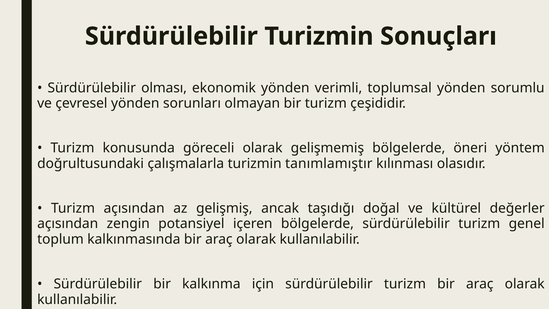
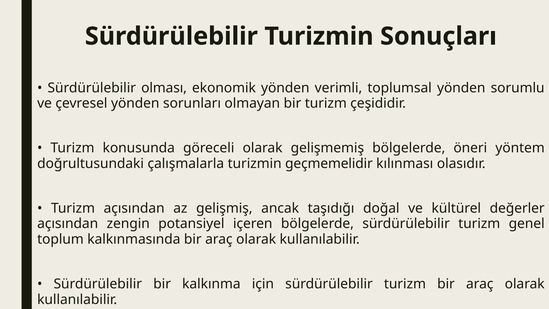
tanımlamıştır: tanımlamıştır -> geçmemelidir (329, 163)
